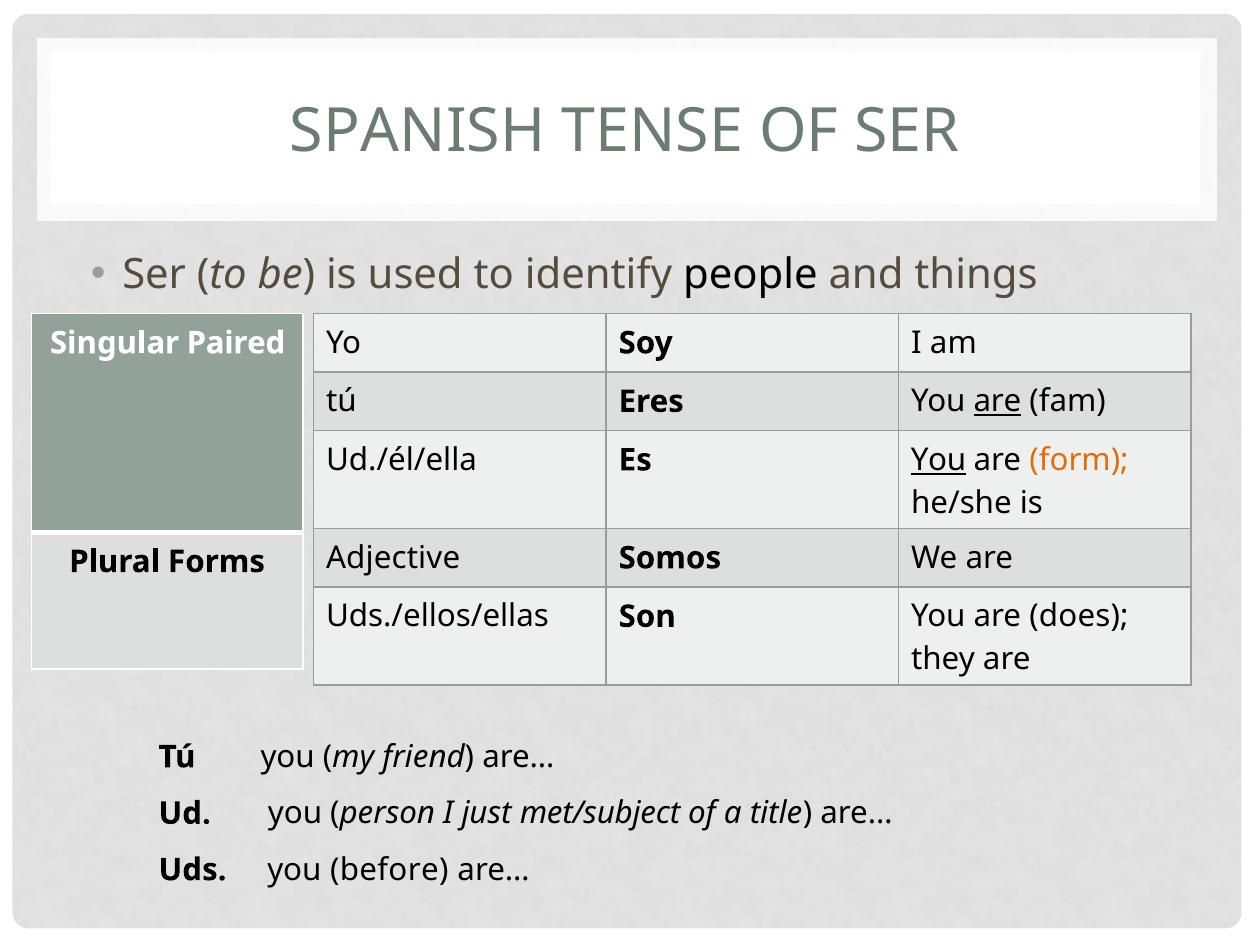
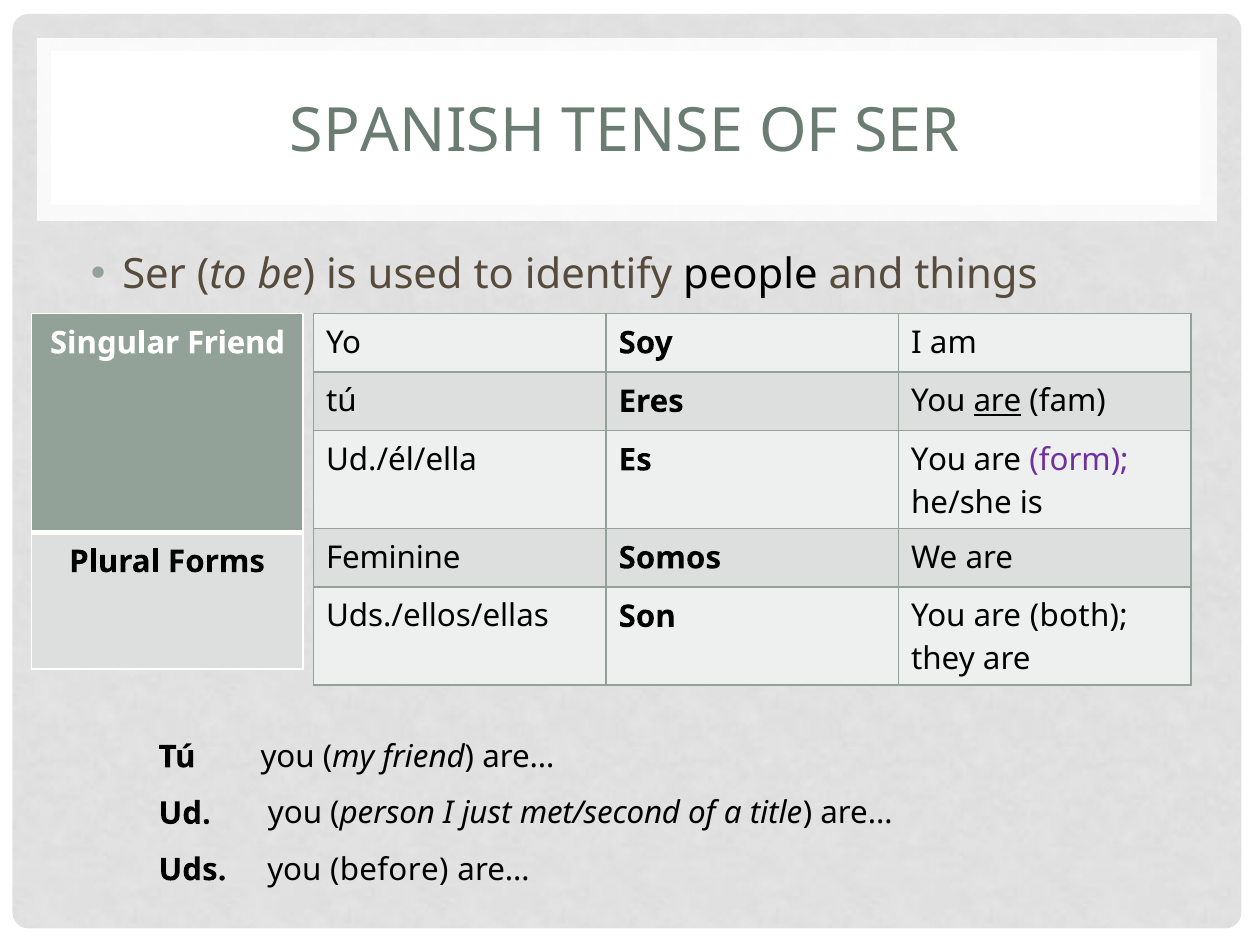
Singular Paired: Paired -> Friend (236, 343)
You underline: present -> none (939, 460)
form colour: orange -> purple (1079, 460)
Adjective: Adjective -> Feminine (393, 558)
does: does -> both (1079, 616)
met/subject: met/subject -> met/second (600, 813)
